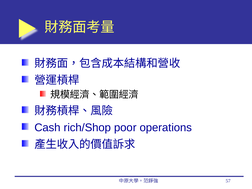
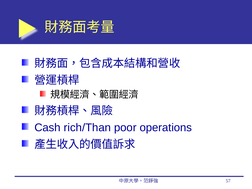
rich/Shop: rich/Shop -> rich/Than (87, 128)
